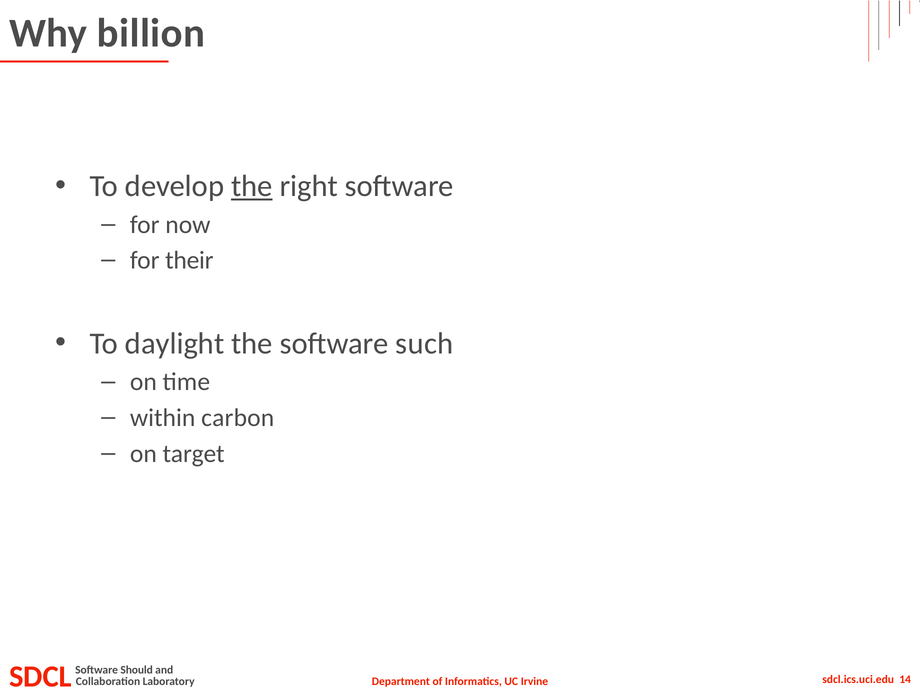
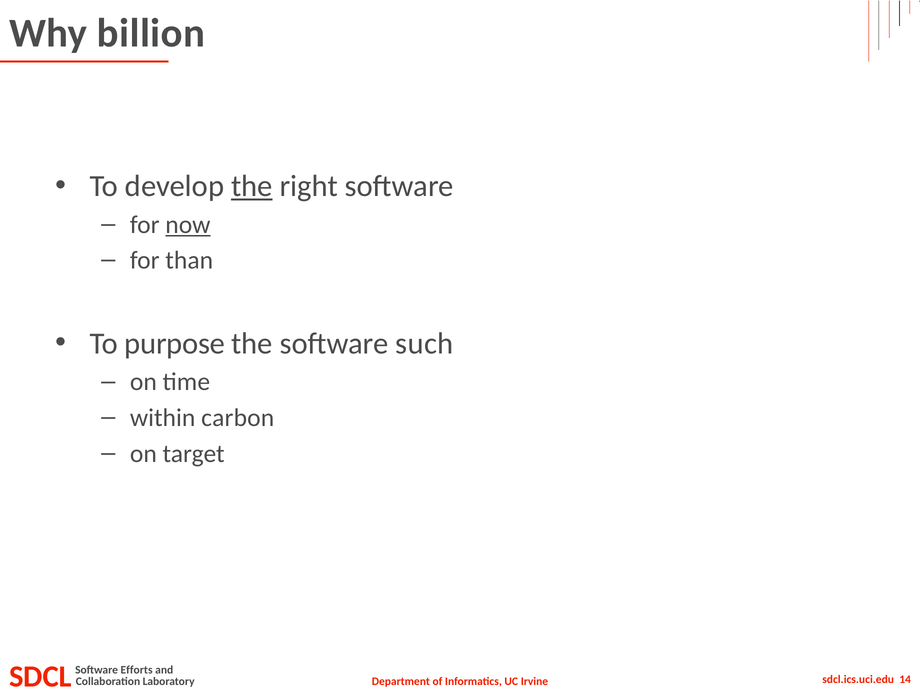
now underline: none -> present (188, 225)
their: their -> than (189, 260)
daylight: daylight -> purpose (175, 344)
Should: Should -> Efforts (137, 670)
